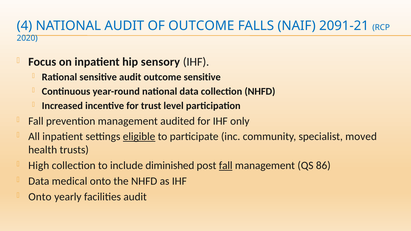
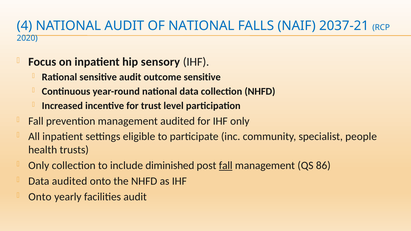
OF OUTCOME: OUTCOME -> NATIONAL (201, 26)
2091-21: 2091-21 -> 2037-21 (344, 26)
eligible underline: present -> none (139, 137)
moved: moved -> people (361, 137)
High: High -> Only (39, 166)
Data medical: medical -> audited (70, 181)
